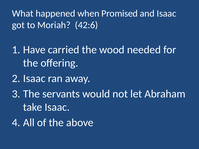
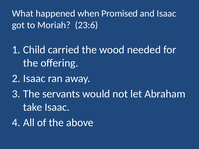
42:6: 42:6 -> 23:6 (87, 25)
Have: Have -> Child (34, 50)
